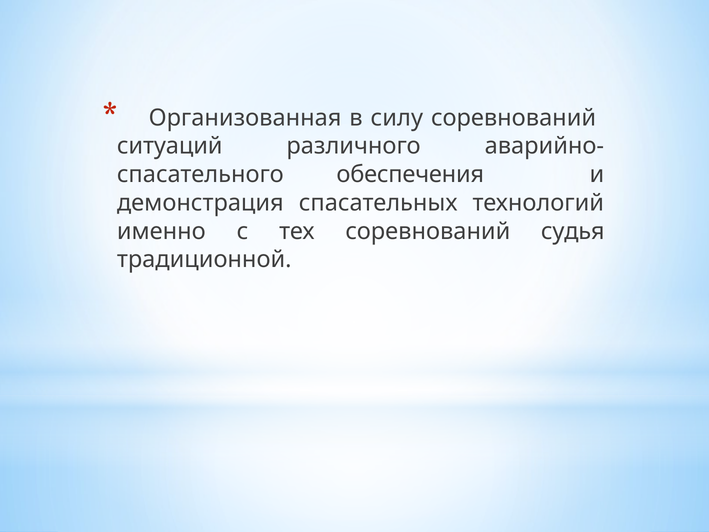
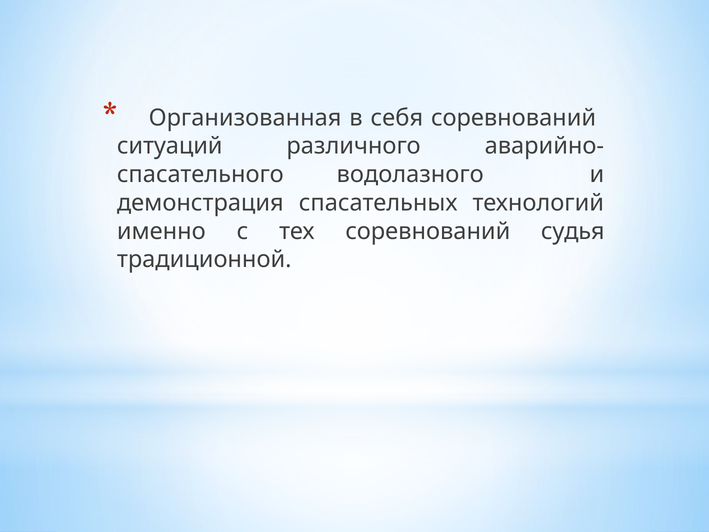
силу: силу -> себя (397, 118)
обеспечения: обеспечения -> водолазного (410, 174)
